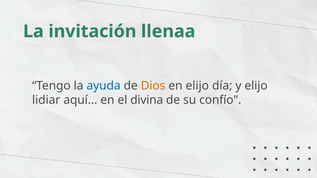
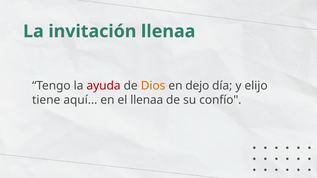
ayuda colour: blue -> red (104, 86)
en elijo: elijo -> dejo (197, 86)
lidiar: lidiar -> tiene (46, 100)
el divina: divina -> llenaa (147, 100)
